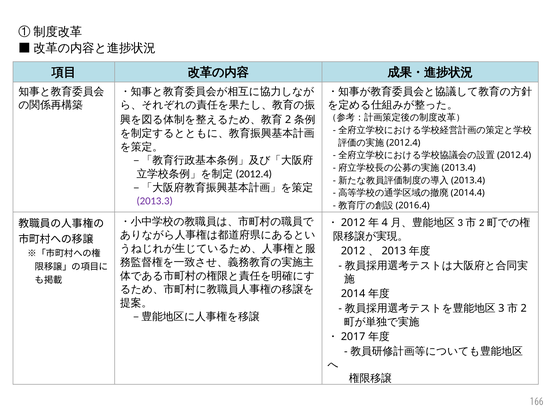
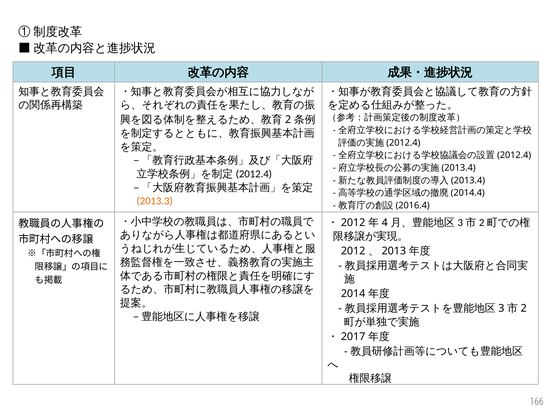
2013.3 colour: purple -> orange (155, 201)
